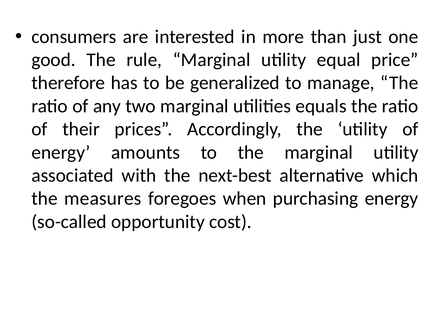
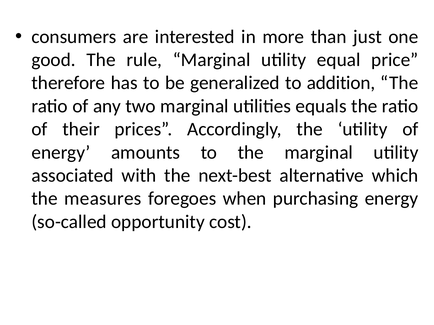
manage: manage -> addition (341, 83)
